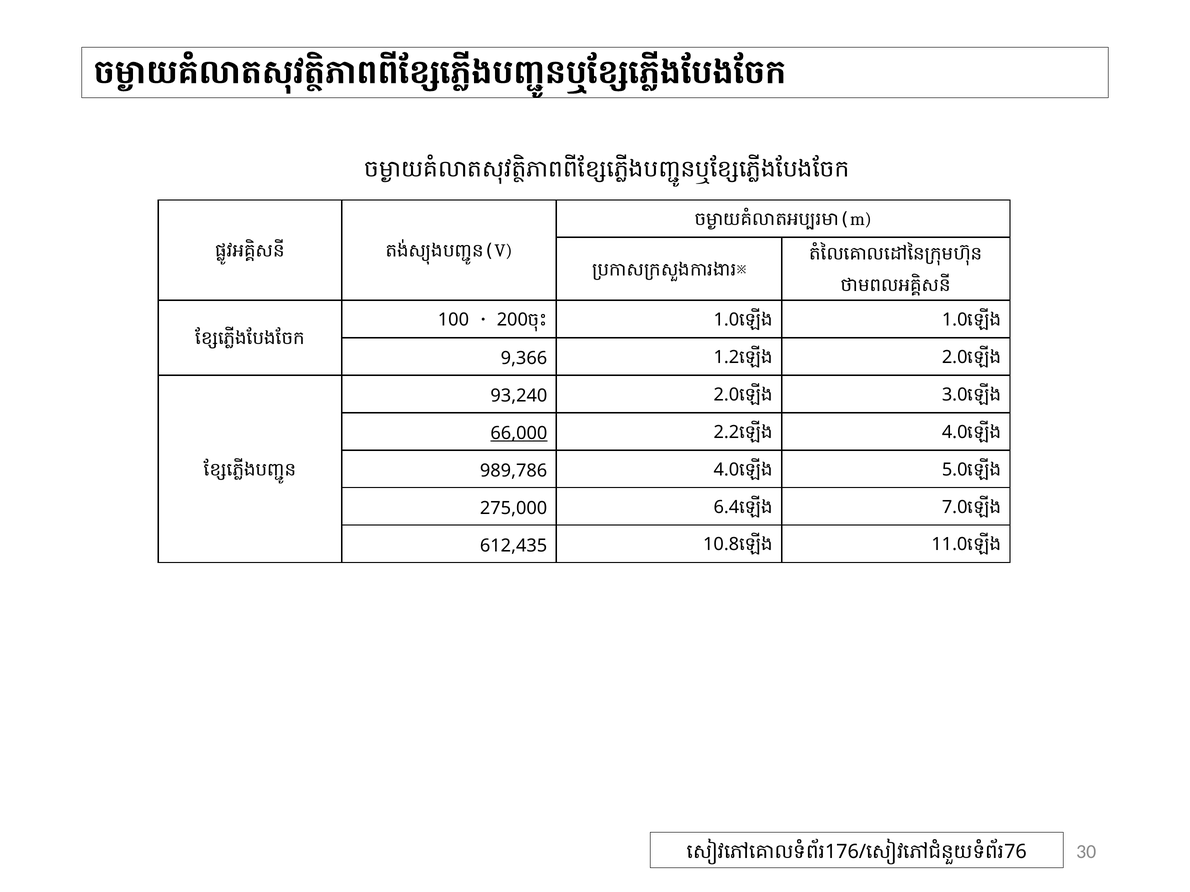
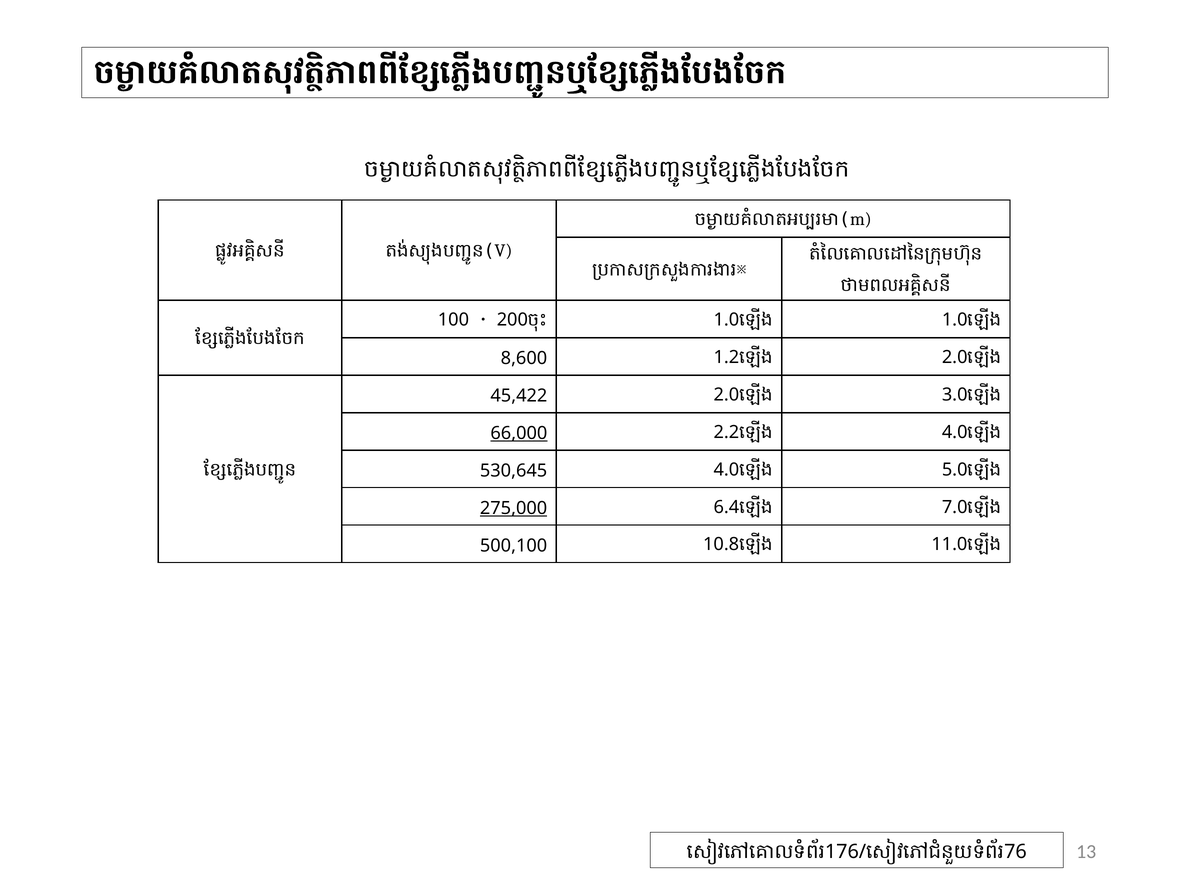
9,366: 9,366 -> 8,600 (524, 358)
93,240: 93,240 -> 45,422 (519, 396)
989,786: 989,786 -> 530,645 (514, 471)
275,000 underline: none -> present (514, 508)
612,435: 612,435 -> 500,100 (514, 546)
30: 30 -> 13 (1086, 852)
